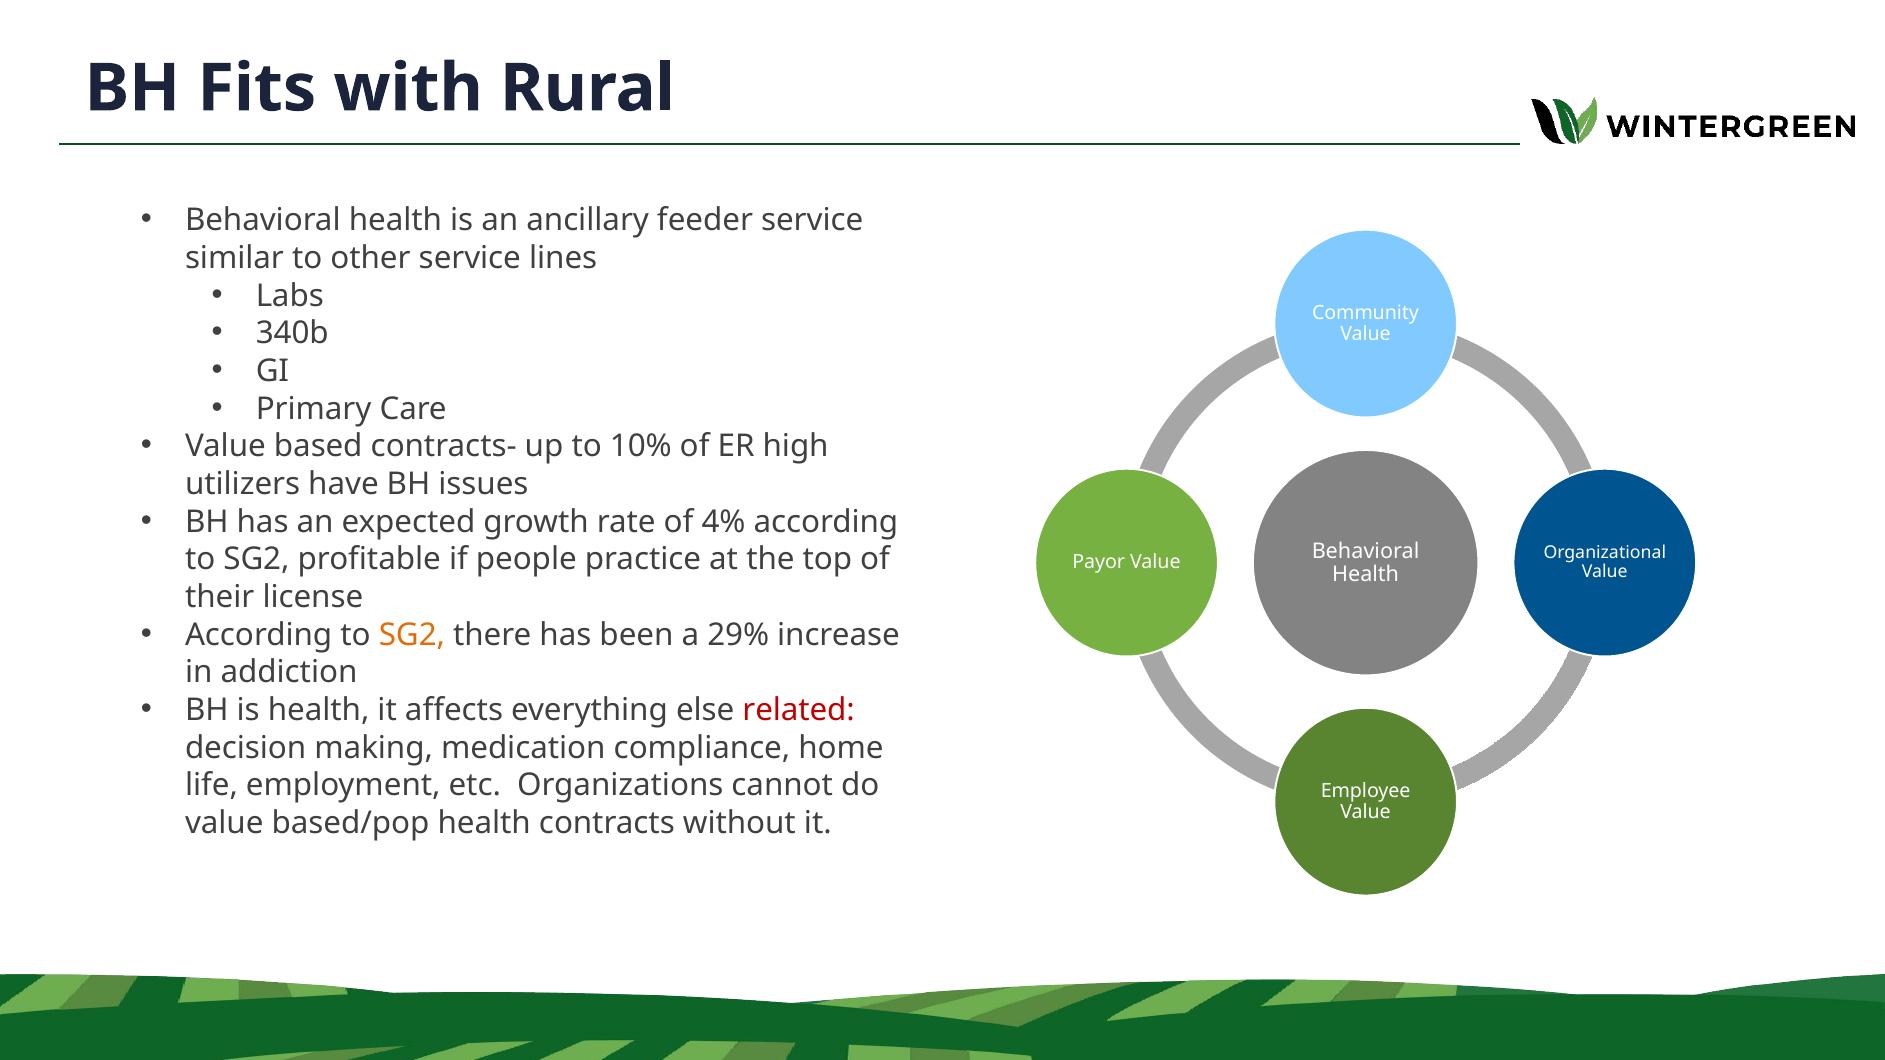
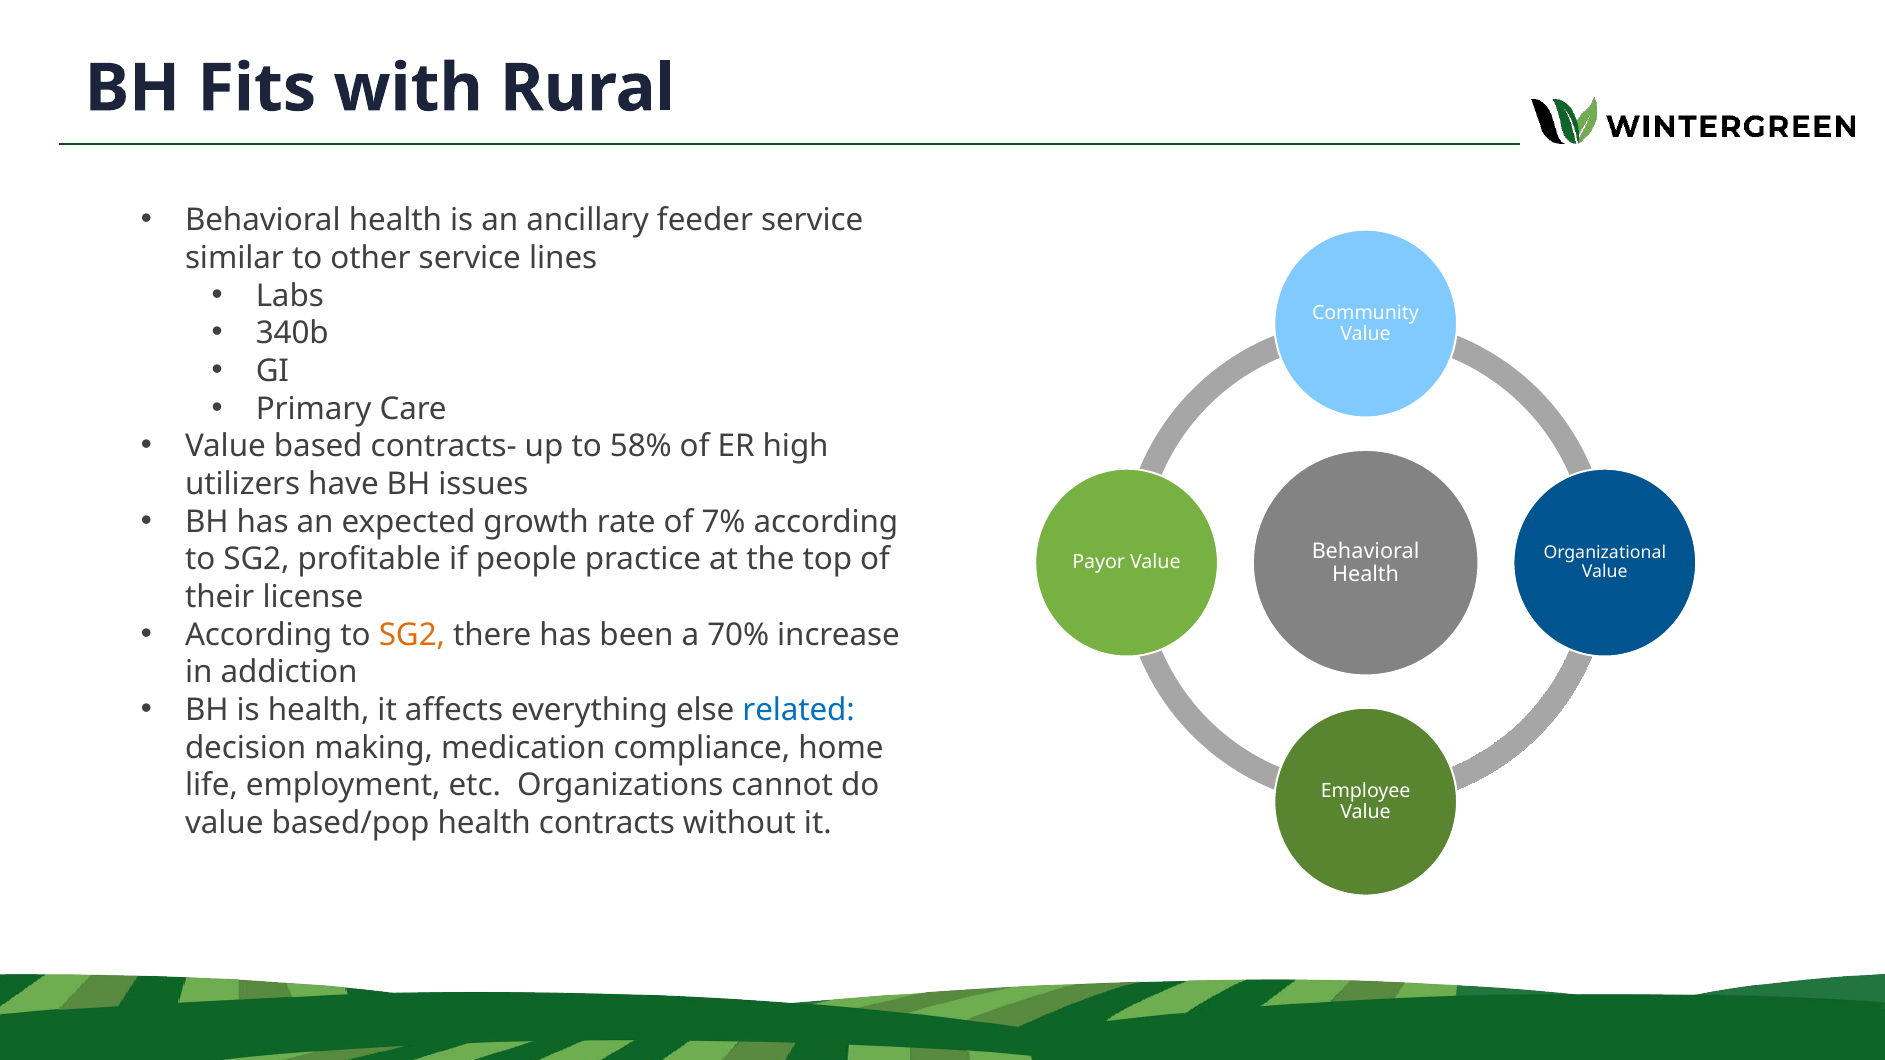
10%: 10% -> 58% (641, 446)
4%: 4% -> 7% (724, 522)
29%: 29% -> 70% (738, 635)
related colour: red -> blue (799, 710)
